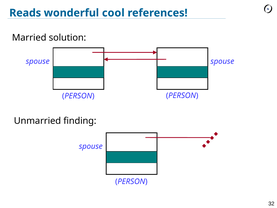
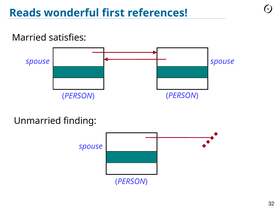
cool: cool -> first (113, 13)
solution: solution -> satisfies (67, 38)
